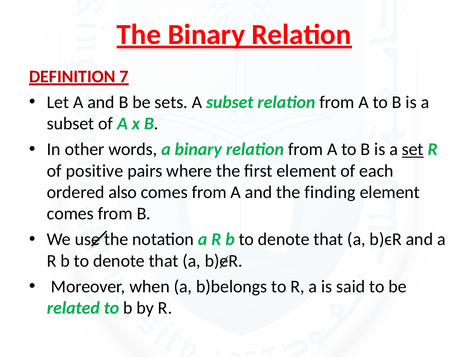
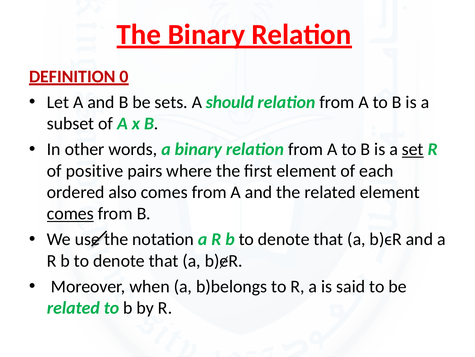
7: 7 -> 0 (124, 76)
sets A subset: subset -> should (230, 102)
the finding: finding -> related (330, 192)
comes underline: none -> present (70, 213)
